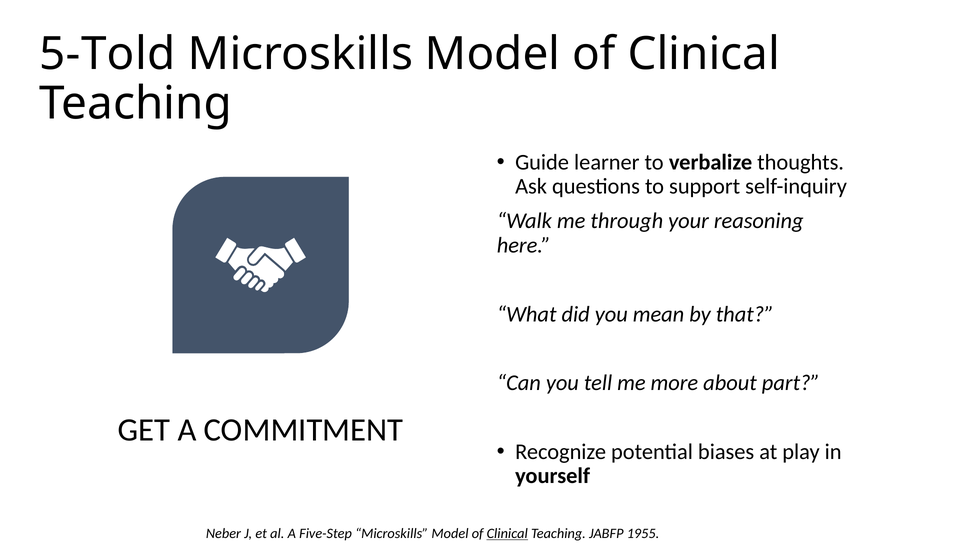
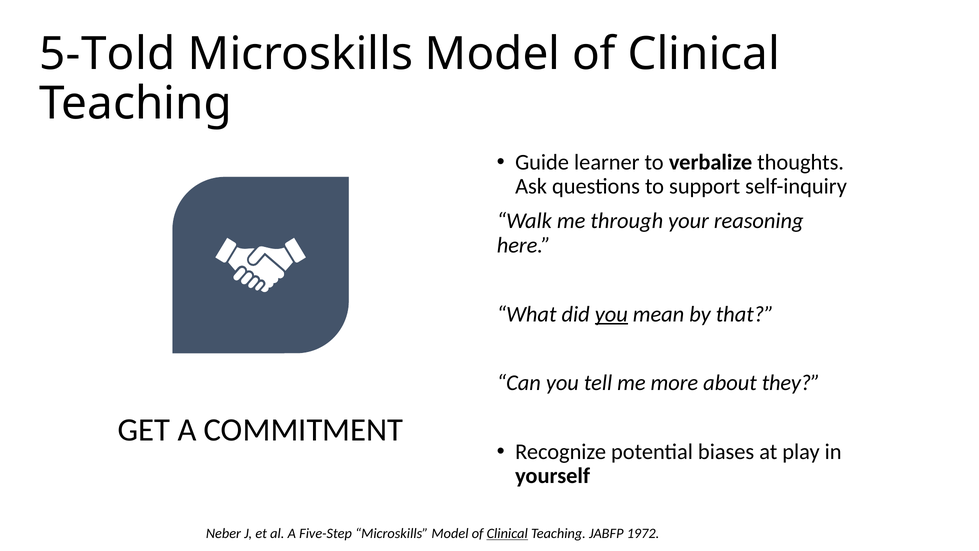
you underline: none -> present (611, 314)
part: part -> they (791, 383)
1955: 1955 -> 1972 (643, 533)
